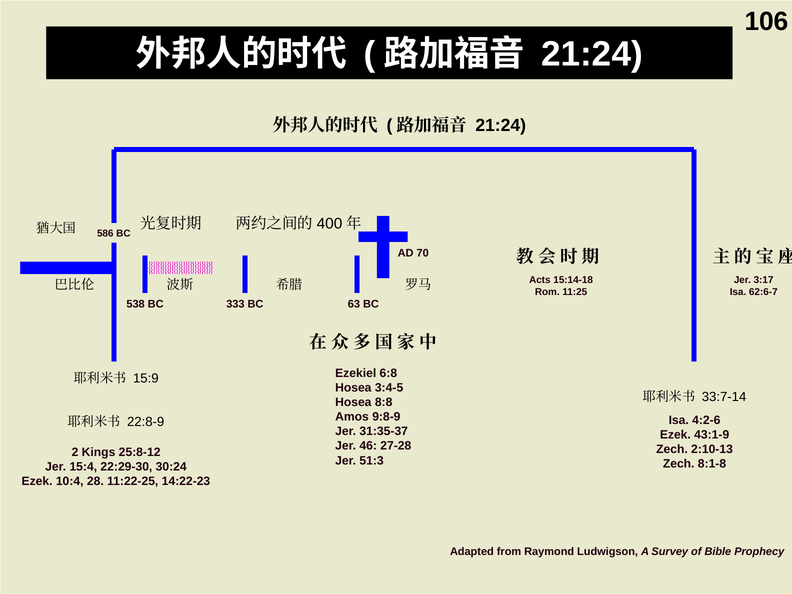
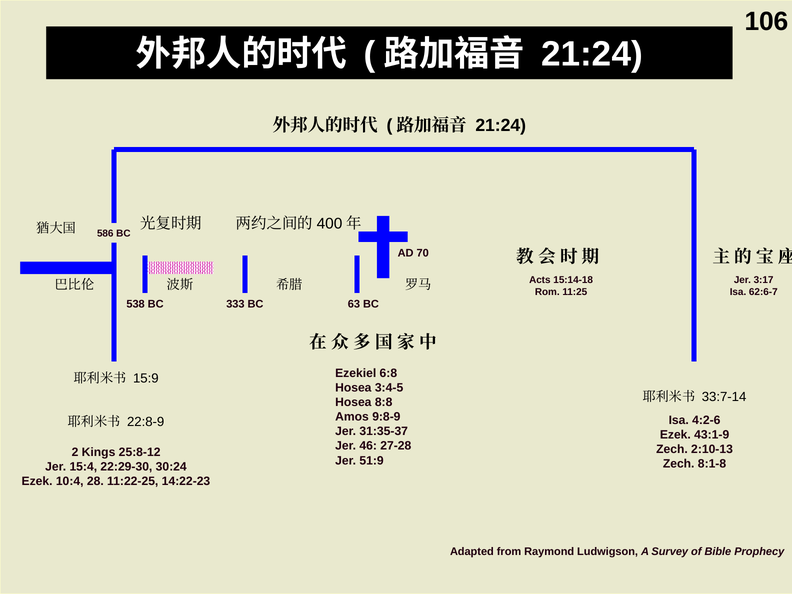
51:3: 51:3 -> 51:9 (372, 461)
